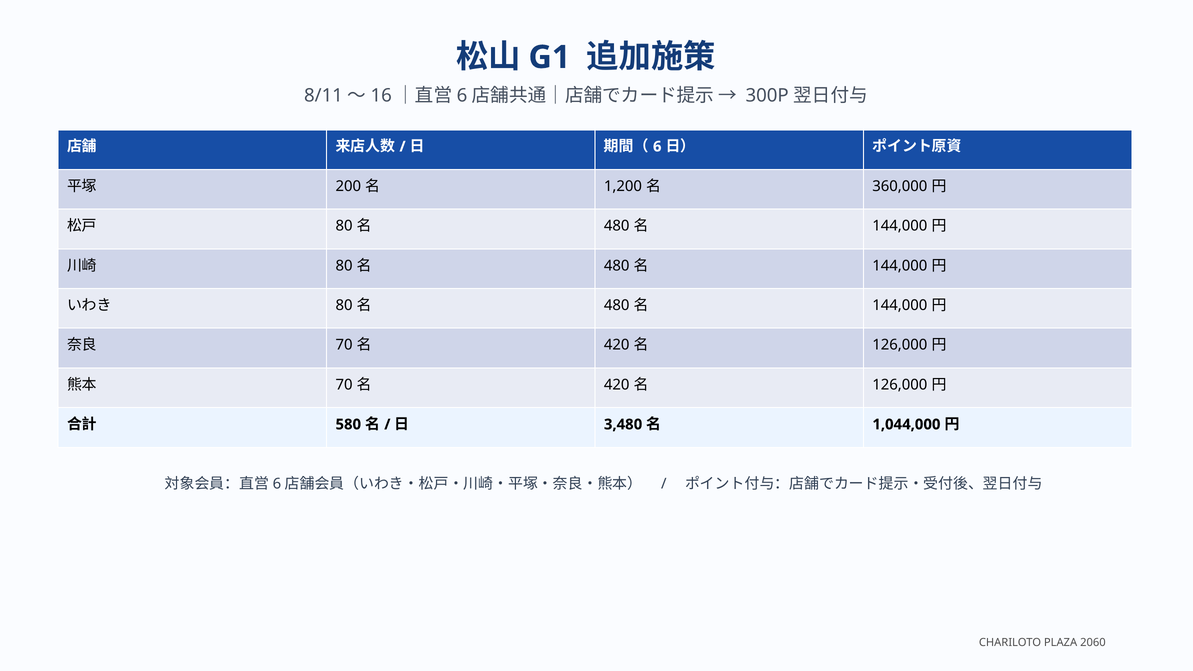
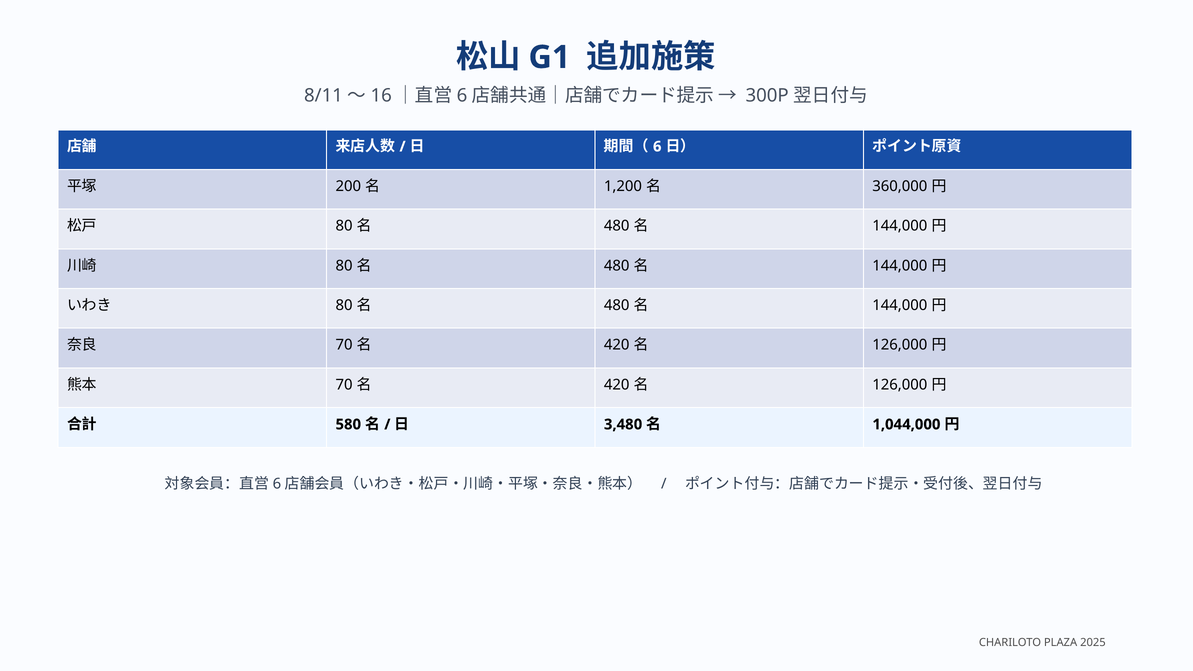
2060: 2060 -> 2025 (1093, 643)
